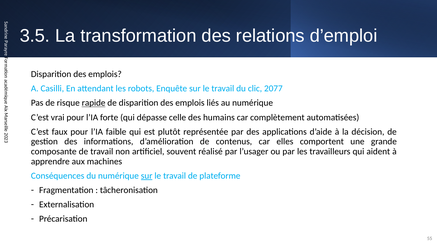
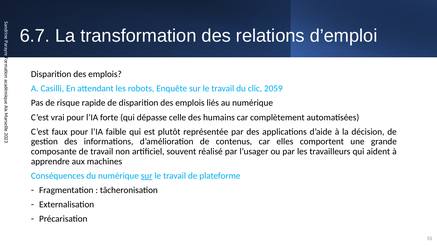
3.5: 3.5 -> 6.7 (35, 36)
2077: 2077 -> 2059 (273, 88)
rapide underline: present -> none (94, 103)
